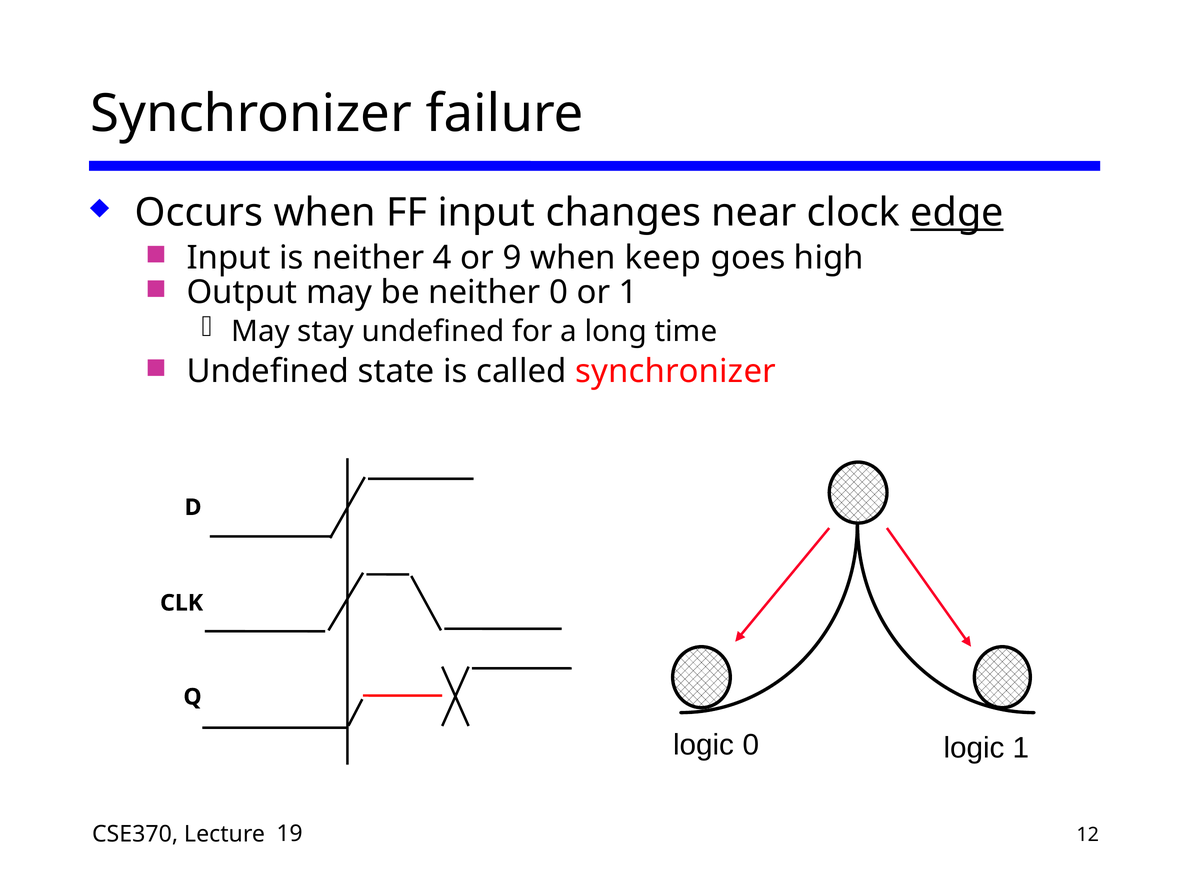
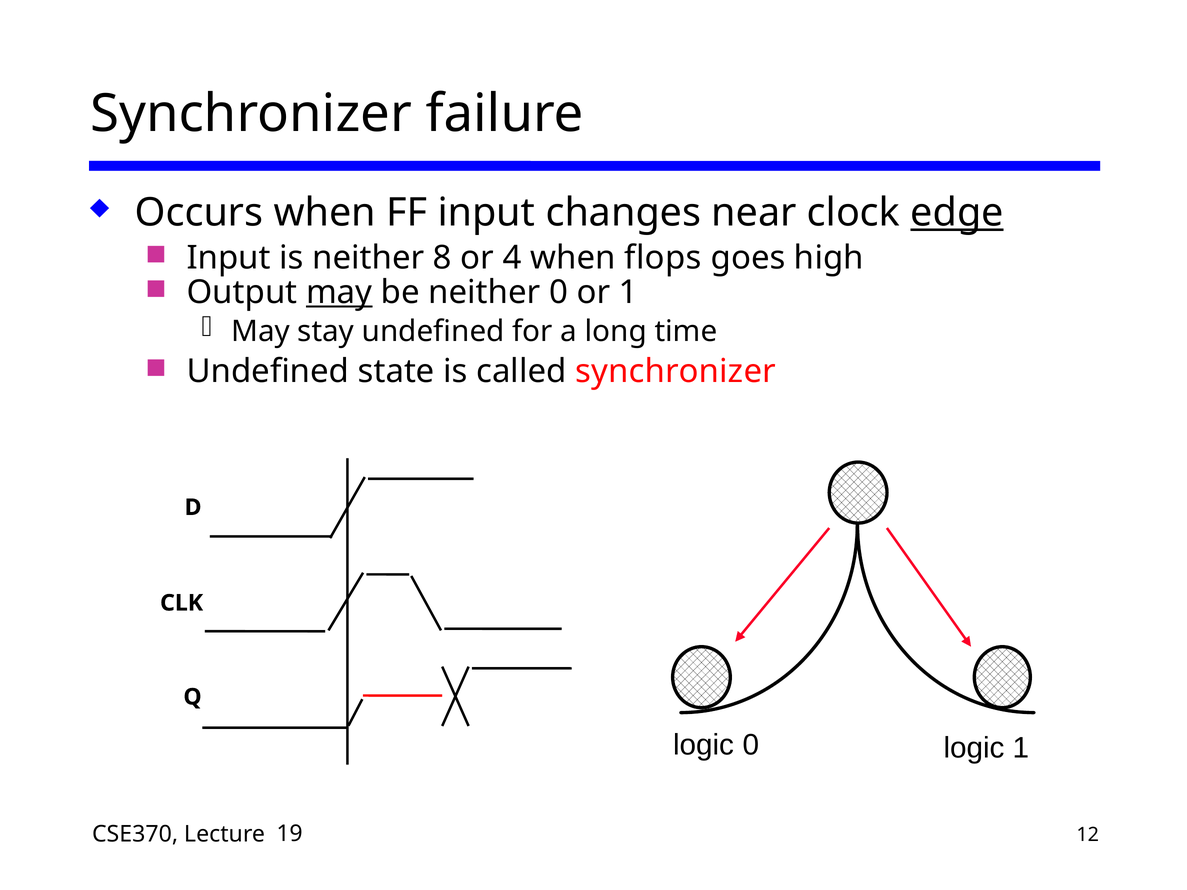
4: 4 -> 8 (442, 258)
9: 9 -> 4 (512, 258)
keep: keep -> flops (663, 258)
may underline: none -> present (339, 292)
